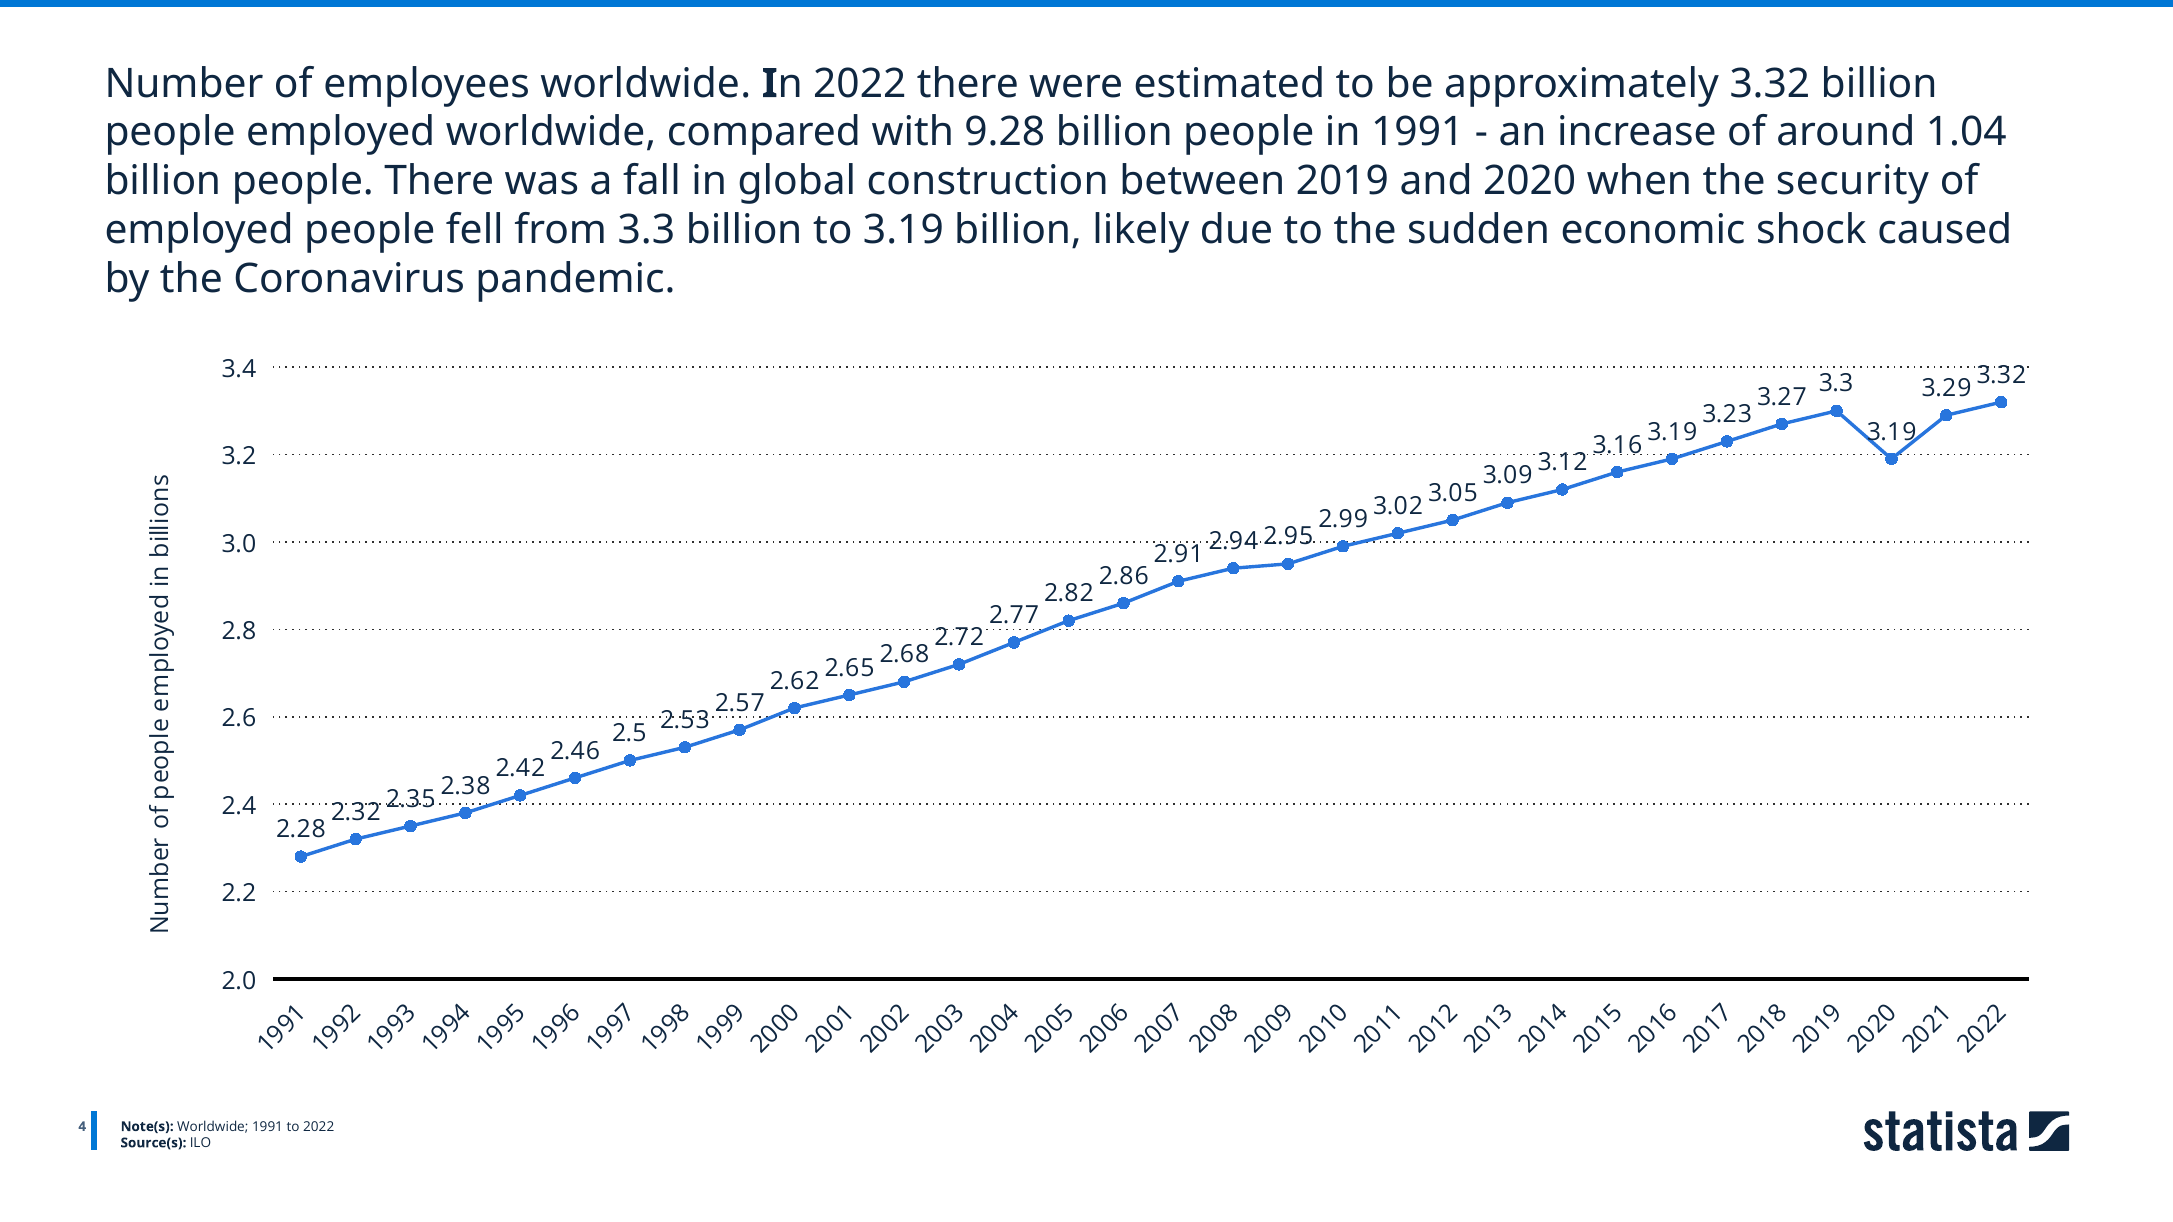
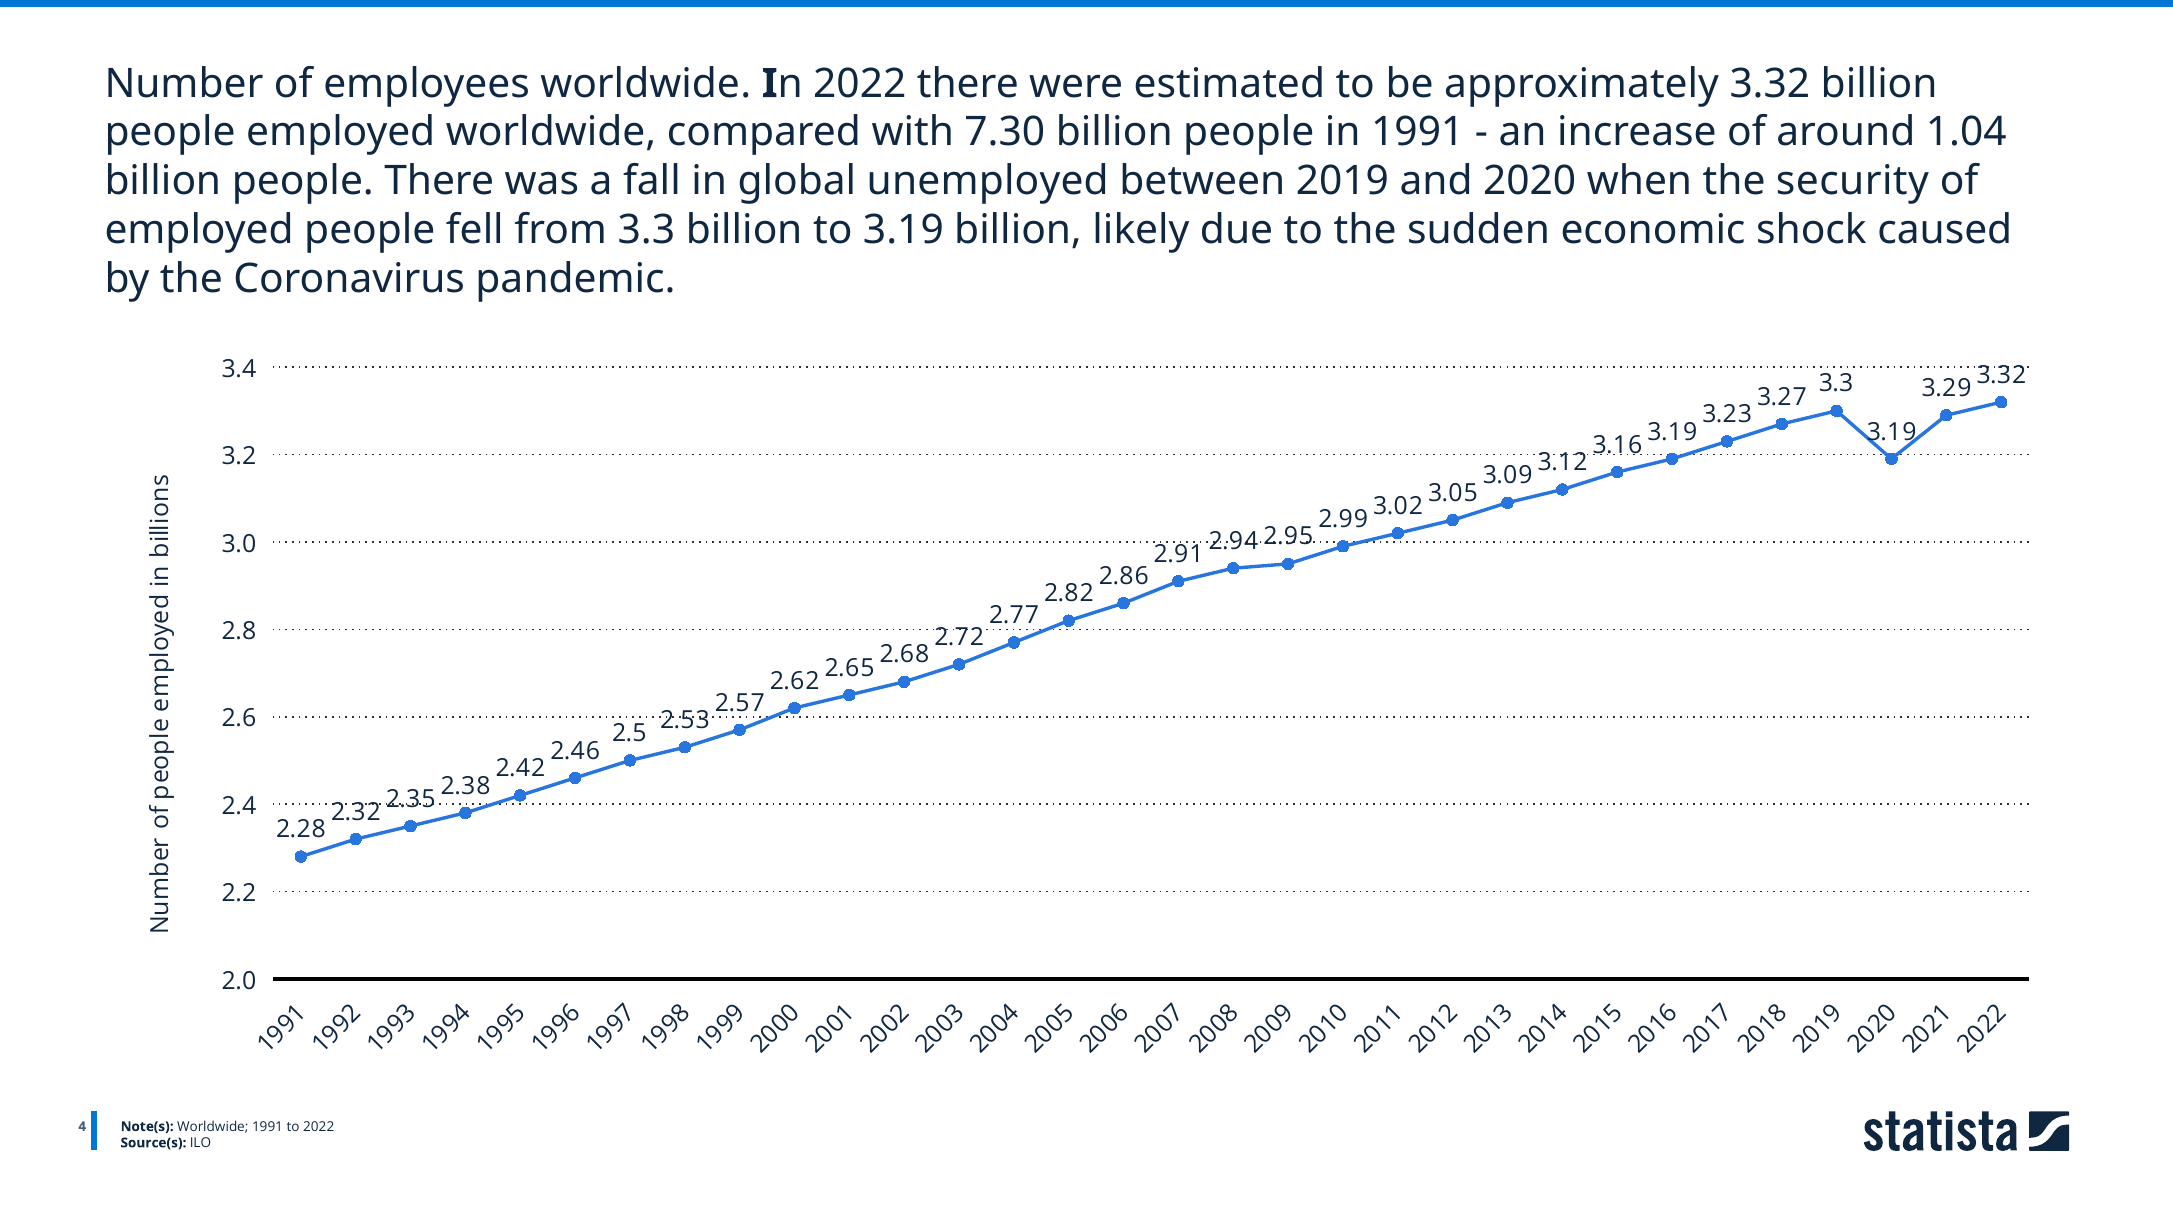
9.28: 9.28 -> 7.30 (1005, 133)
construction: construction -> unemployed (988, 181)
